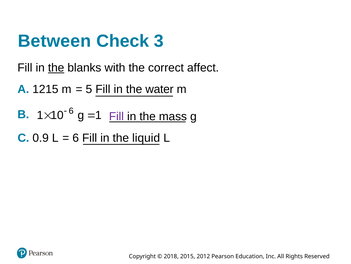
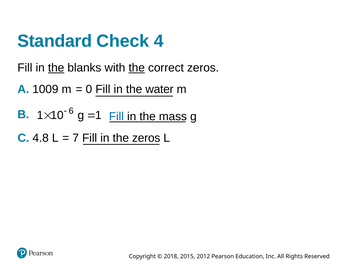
Between: Between -> Standard (55, 41)
3: 3 -> 4 (159, 41)
the underline: none -> present (137, 68)
correct affect: affect -> zeros (203, 68)
1215: 1215 -> 1009 (45, 89)
5: 5 -> 0 (89, 89)
Fill colour: purple -> blue (116, 116)
0.9: 0.9 -> 4.8 (41, 138)
6: 6 -> 7 (76, 138)
the liquid: liquid -> zeros (146, 138)
